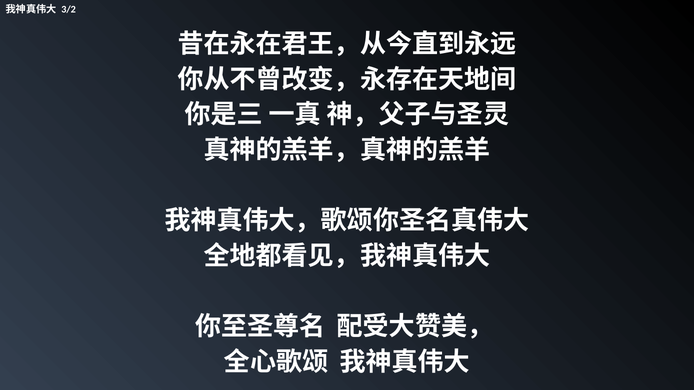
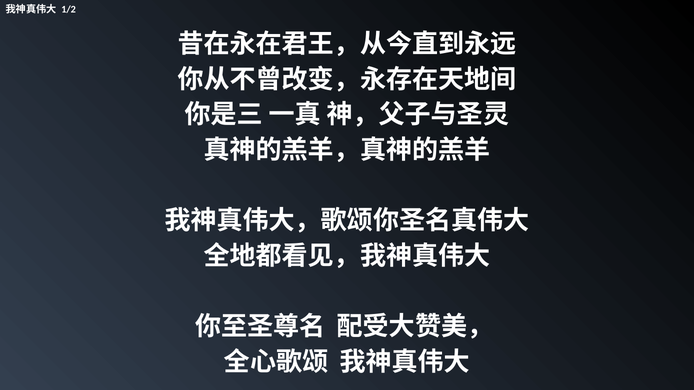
3/2: 3/2 -> 1/2 (69, 9)
